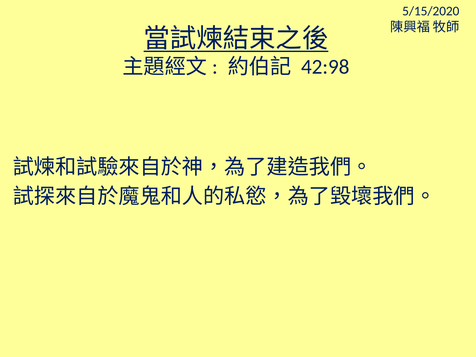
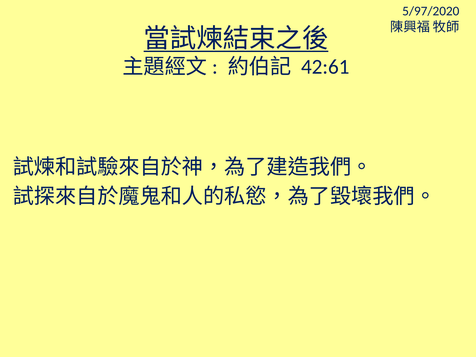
5/15/2020: 5/15/2020 -> 5/97/2020 (431, 11)
42:98: 42:98 -> 42:61 (325, 67)
